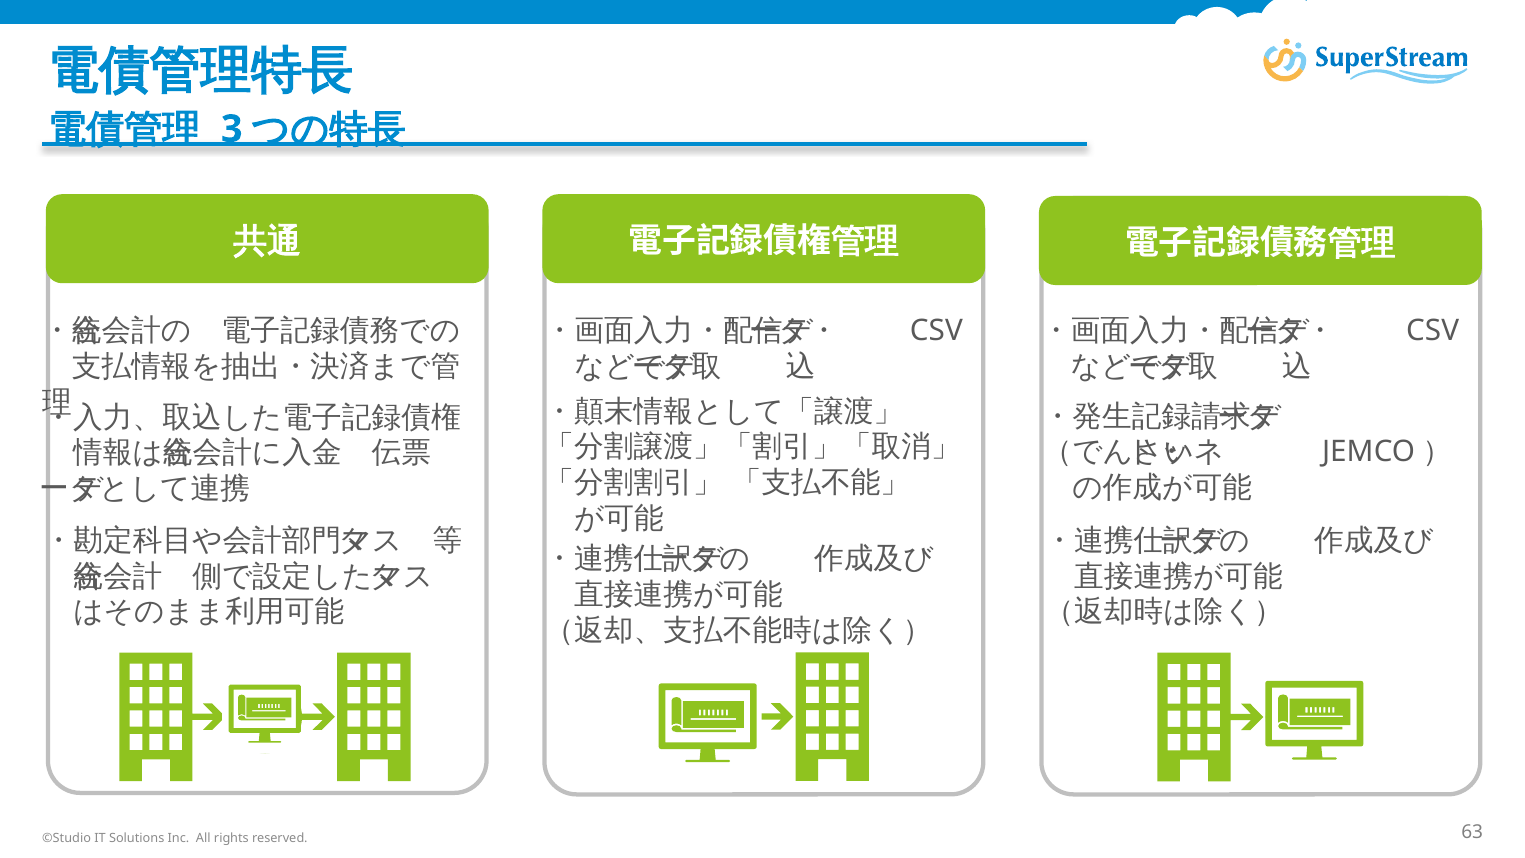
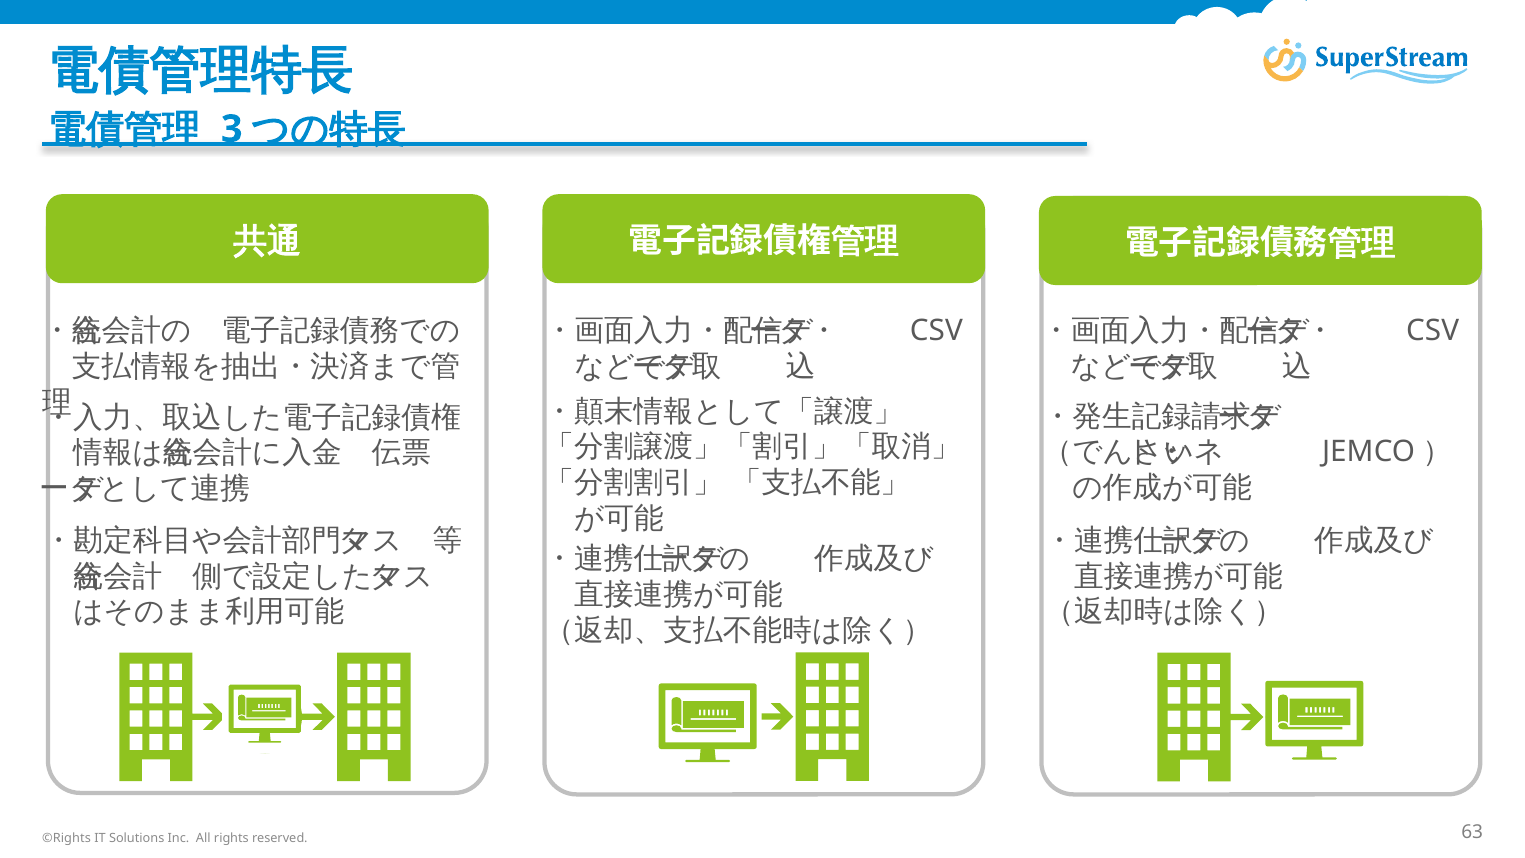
©Studio: ©Studio -> ©Rights (67, 838)
